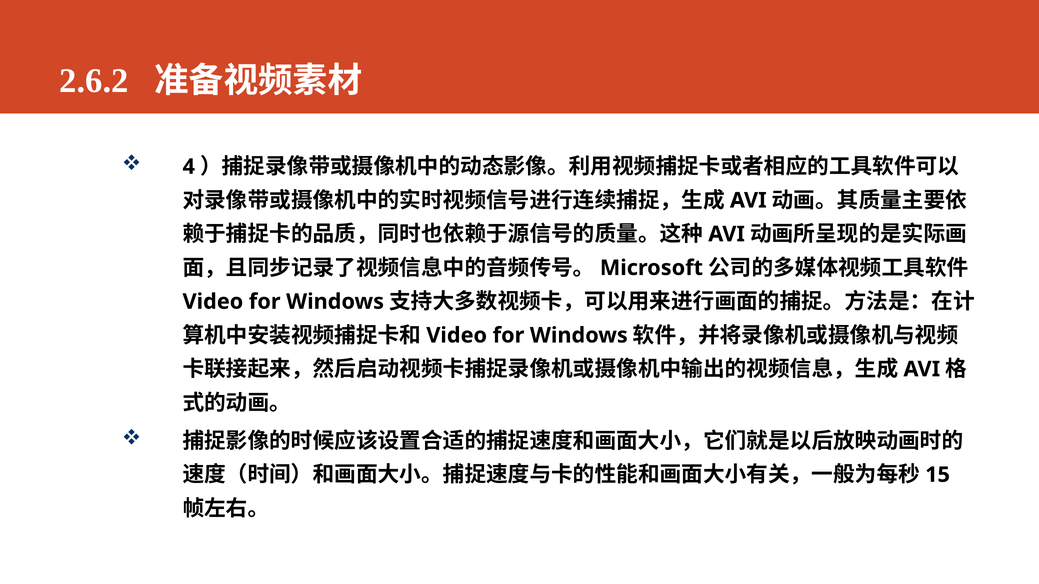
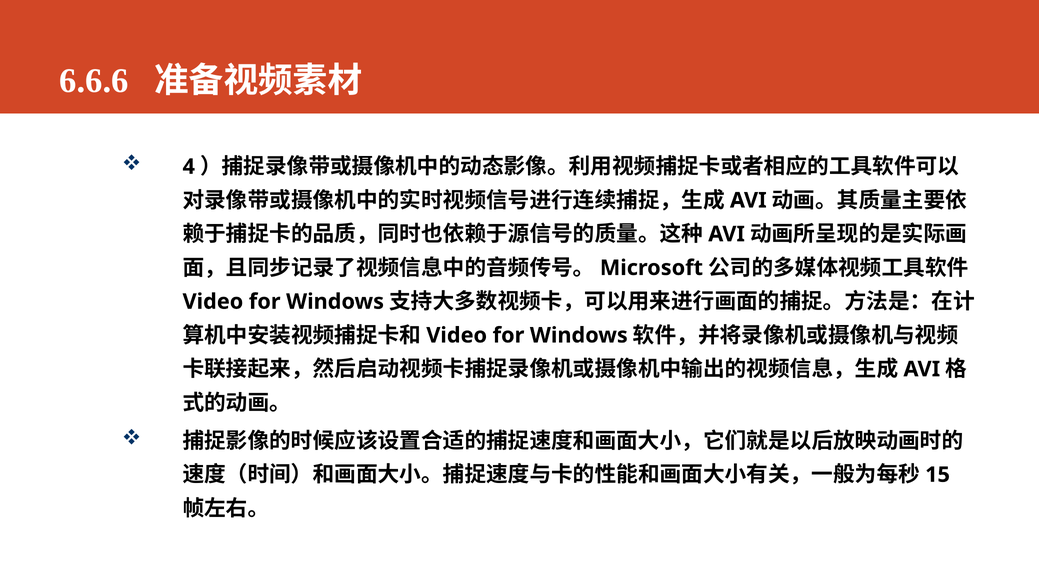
2.6.2: 2.6.2 -> 6.6.6 (94, 81)
